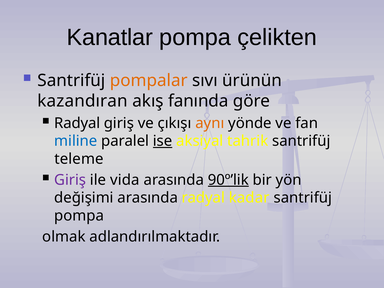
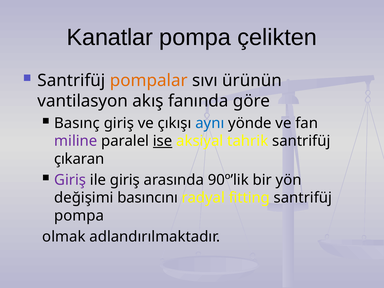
kazandıran: kazandıran -> vantilasyon (83, 101)
Radyal: Radyal -> Basınç (77, 123)
aynı colour: orange -> blue (210, 123)
miline colour: blue -> purple (76, 141)
teleme: teleme -> çıkaran (79, 159)
ile vida: vida -> giriş (125, 180)
90º’lik underline: present -> none (228, 180)
değişimi arasında: arasında -> basıncını (148, 198)
kadar: kadar -> fitting (249, 198)
